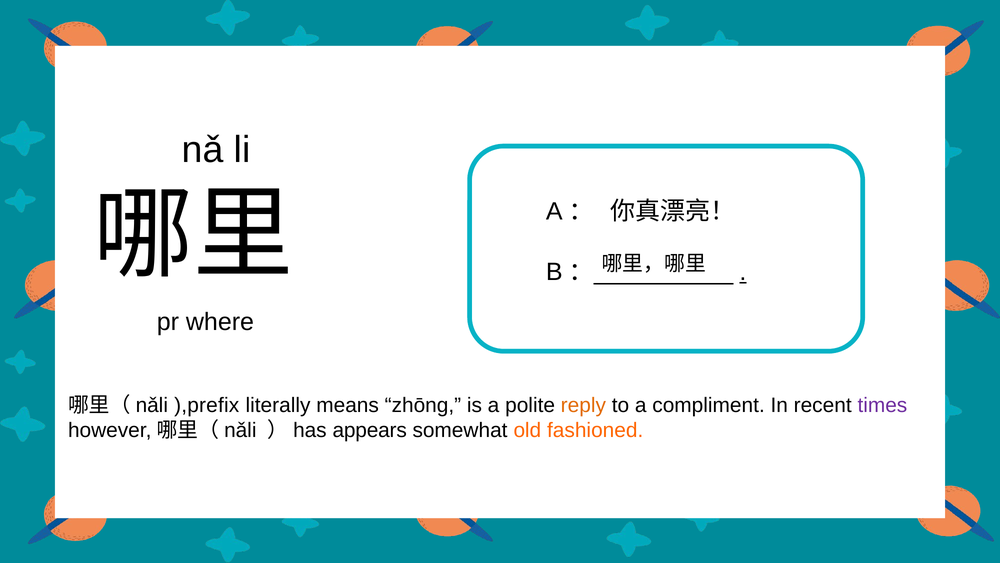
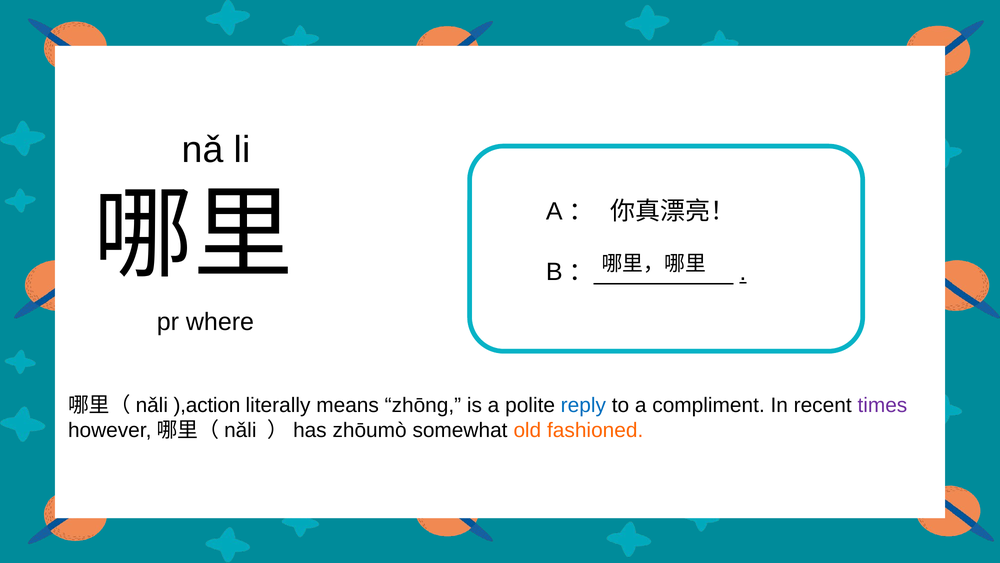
),prefix: ),prefix -> ),action (207, 405)
reply colour: orange -> blue (583, 405)
appears: appears -> zhōumò (370, 430)
